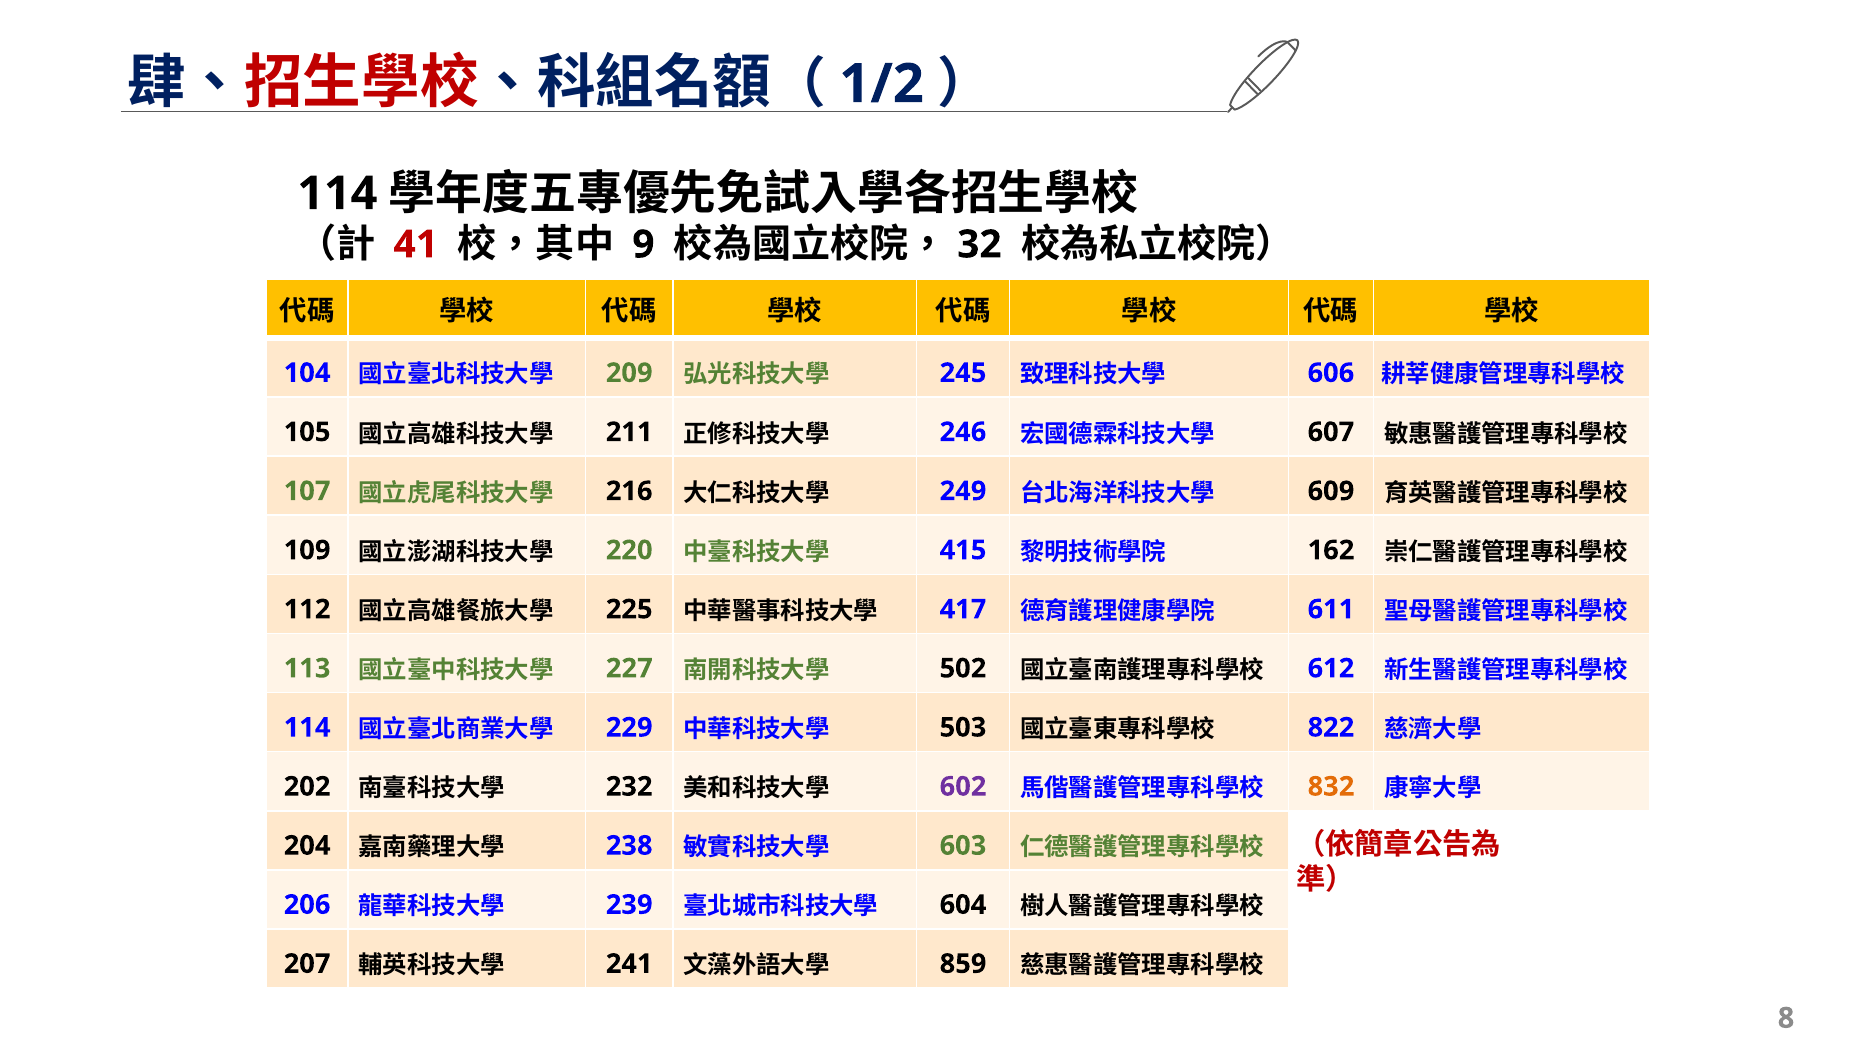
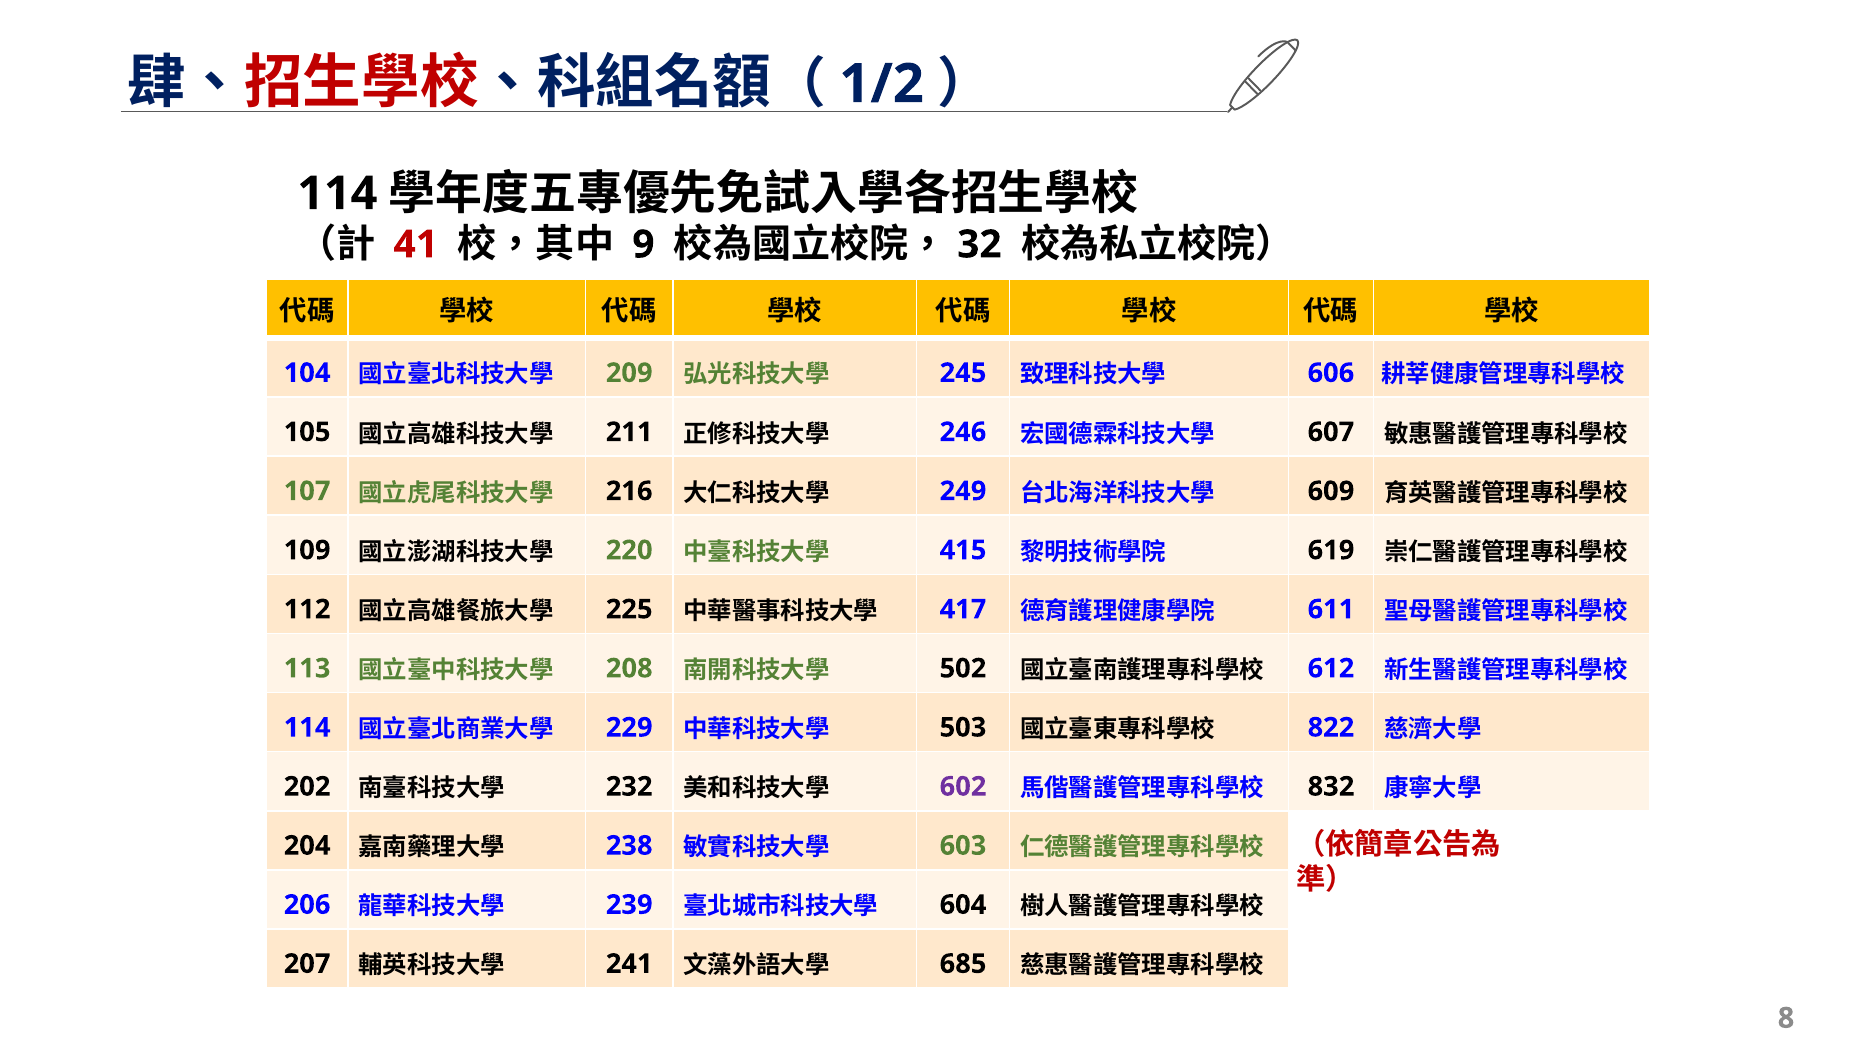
162: 162 -> 619 (1331, 550)
227: 227 -> 208 (629, 668)
832 colour: orange -> black (1331, 787)
859: 859 -> 685 (963, 964)
